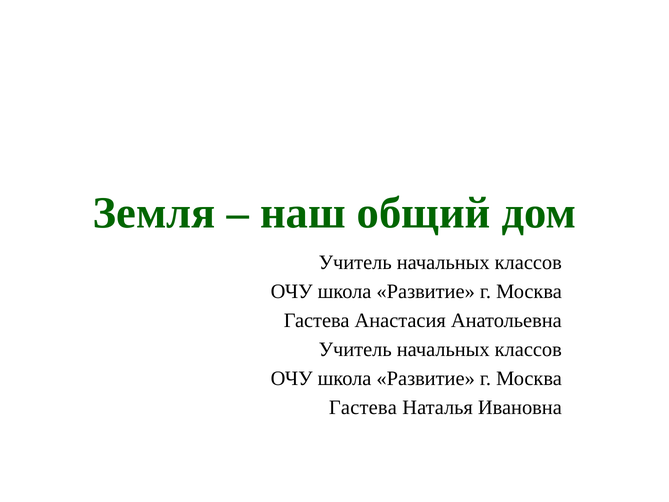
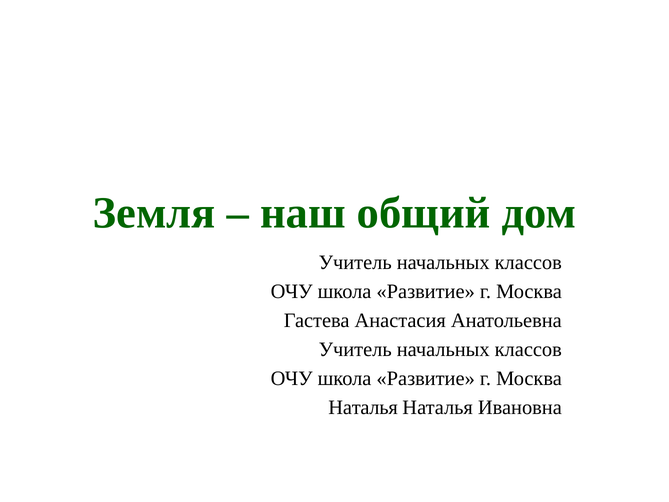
Гастева: Гастева -> Наталья (363, 407)
